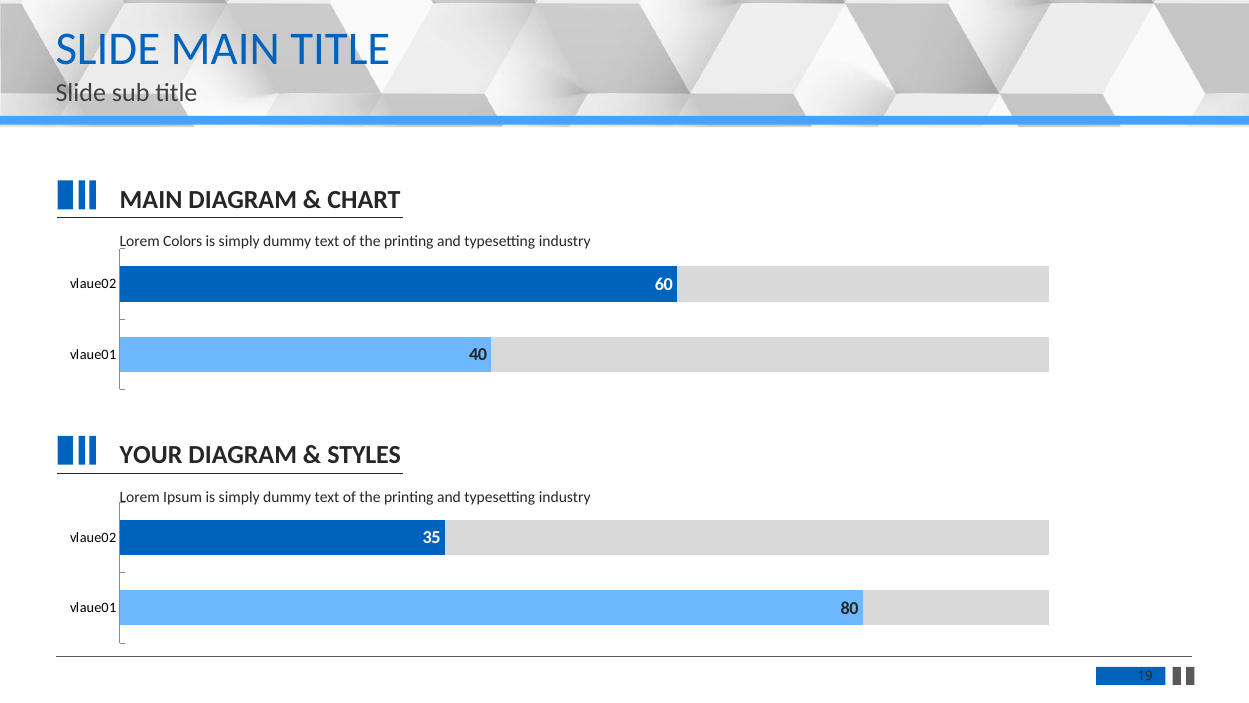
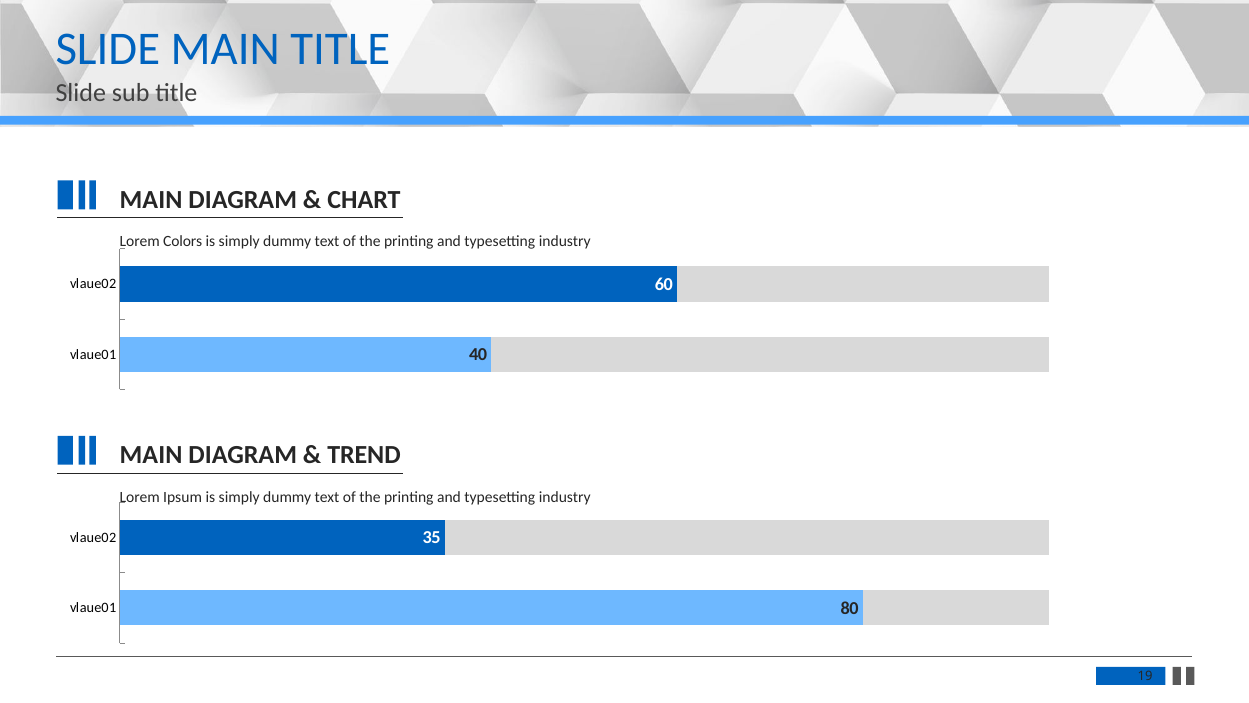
YOUR: YOUR -> MAIN (151, 455)
STYLES: STYLES -> TREND (364, 455)
